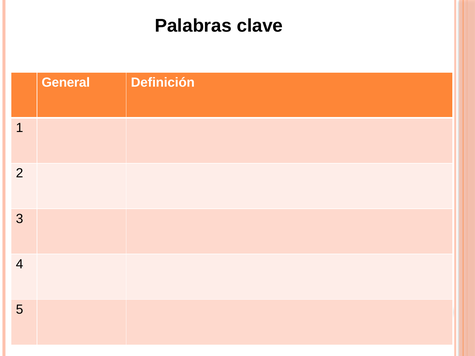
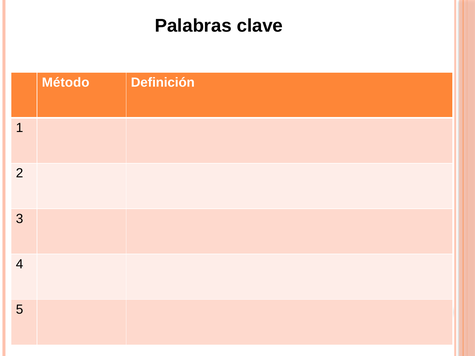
General: General -> Método (66, 83)
